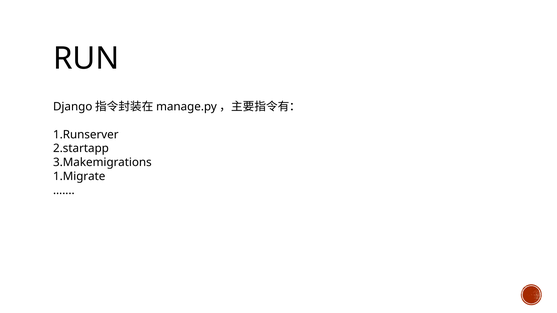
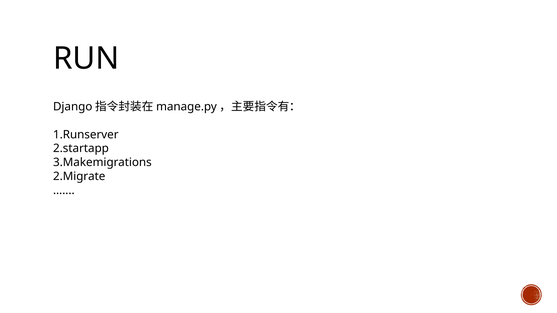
1.Migrate: 1.Migrate -> 2.Migrate (79, 176)
